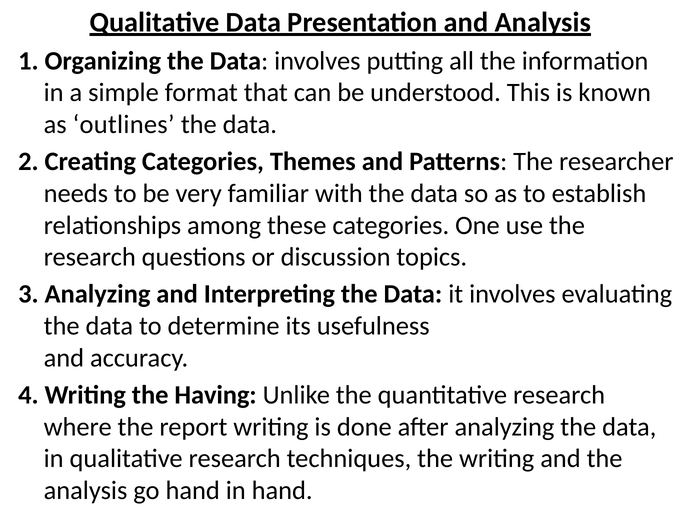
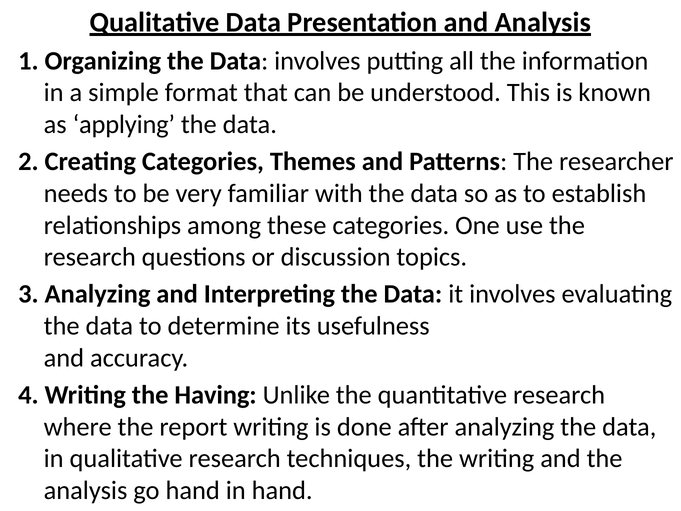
outlines: outlines -> applying (124, 124)
